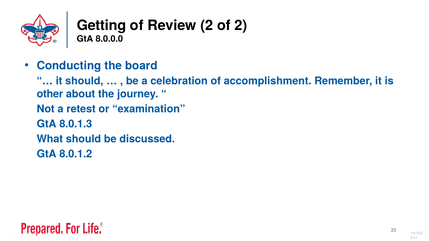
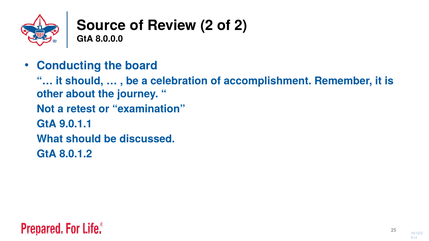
Getting: Getting -> Source (101, 25)
8.0.1.3: 8.0.1.3 -> 9.0.1.1 (76, 124)
